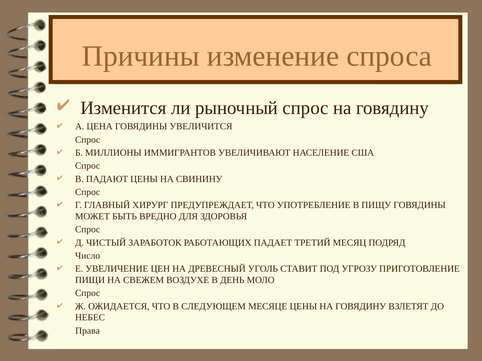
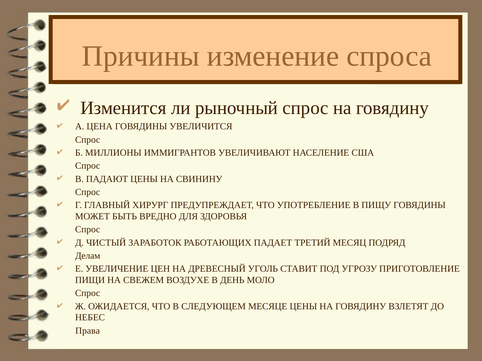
Число: Число -> Делам (88, 256)
